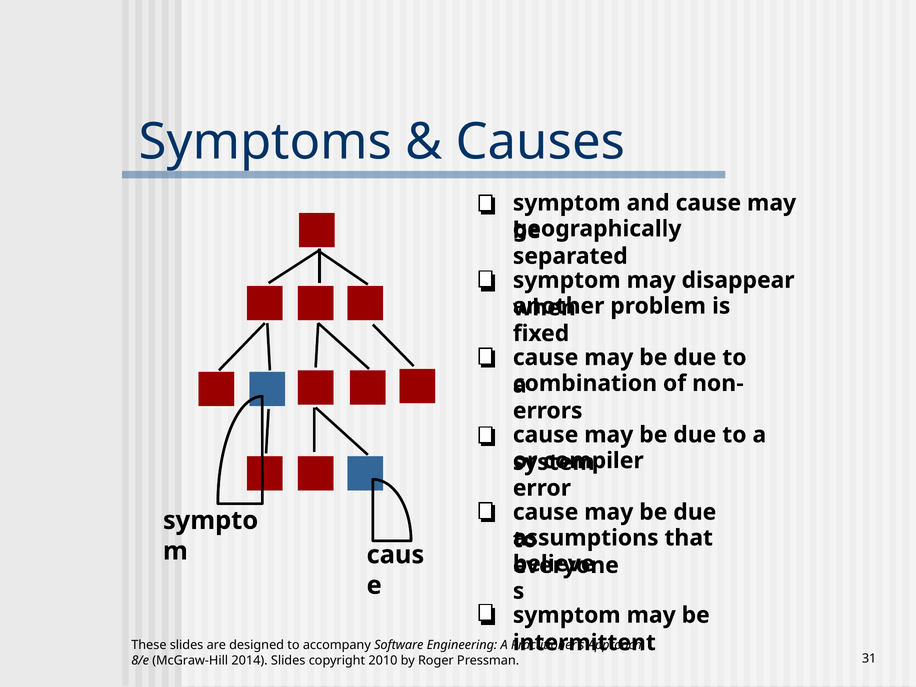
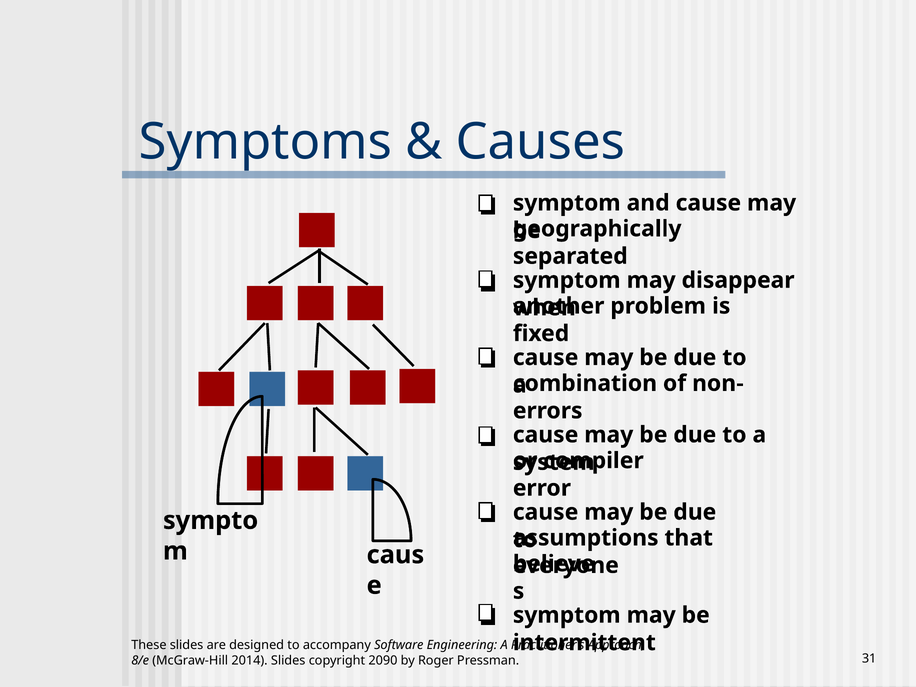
2010: 2010 -> 2090 (383, 660)
